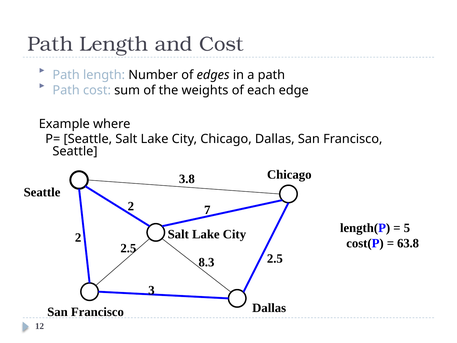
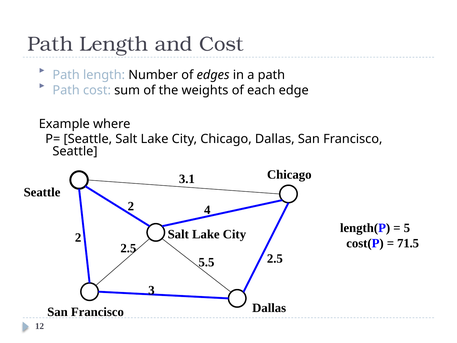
3.8: 3.8 -> 3.1 (187, 179)
7: 7 -> 4 (207, 210)
63.8: 63.8 -> 71.5 (408, 243)
8.3: 8.3 -> 5.5 (206, 262)
